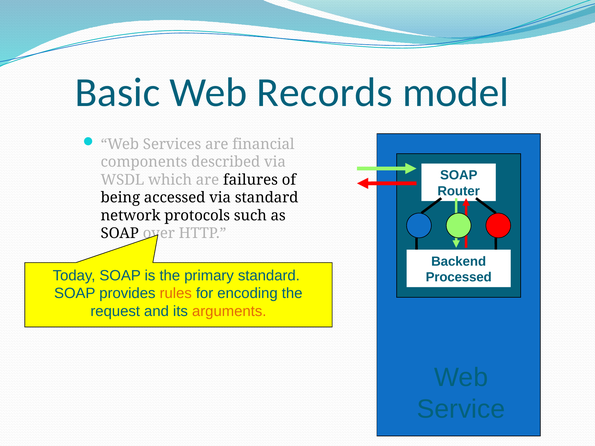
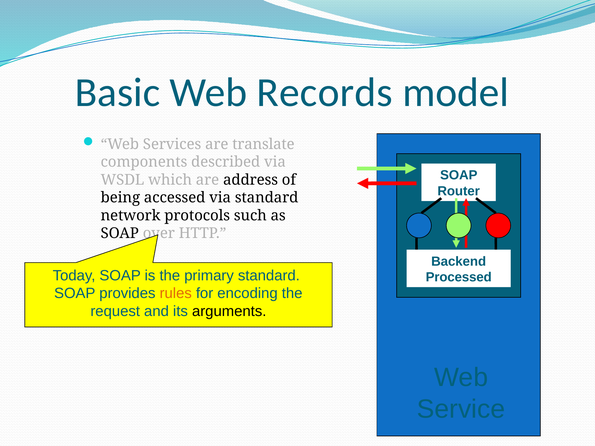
financial: financial -> translate (263, 144)
failures: failures -> address (251, 180)
arguments colour: orange -> black (229, 311)
